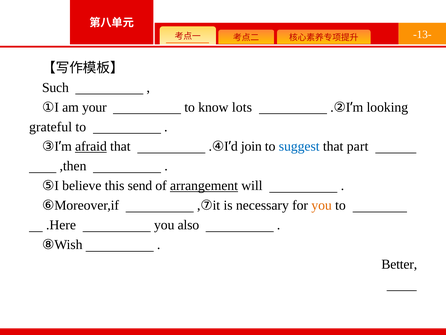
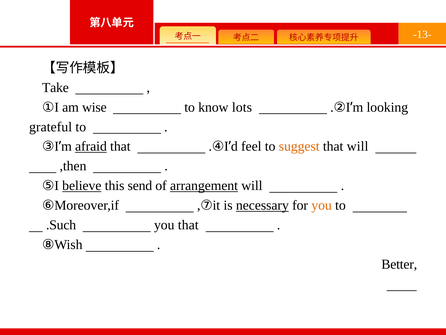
Such: Such -> Take (55, 87)
your: your -> wise (94, 107)
join: join -> feel (251, 146)
suggest colour: blue -> orange (299, 146)
that part: part -> will (358, 146)
believe underline: none -> present (82, 185)
necessary underline: none -> present (262, 205)
.Here: .Here -> .Such (61, 225)
you also: also -> that (188, 225)
